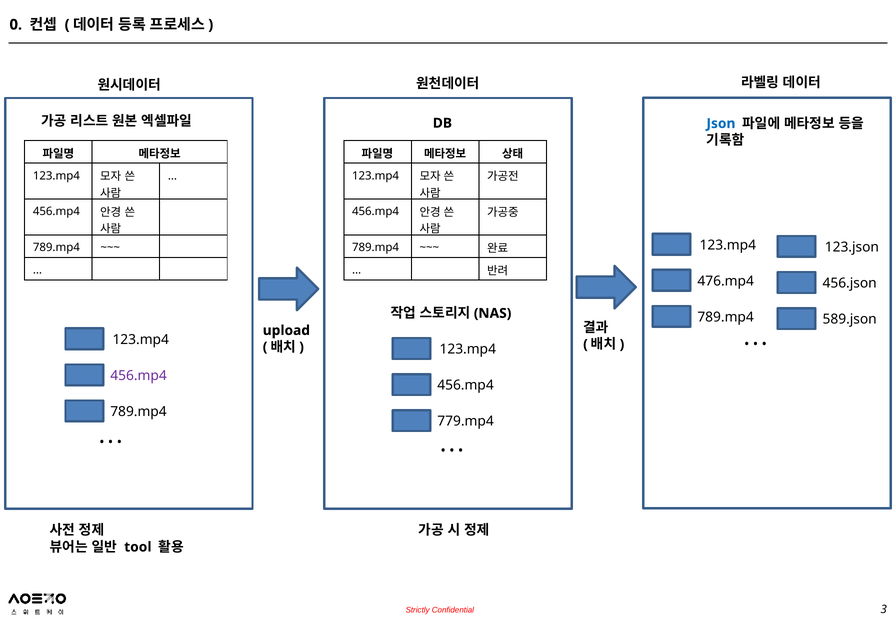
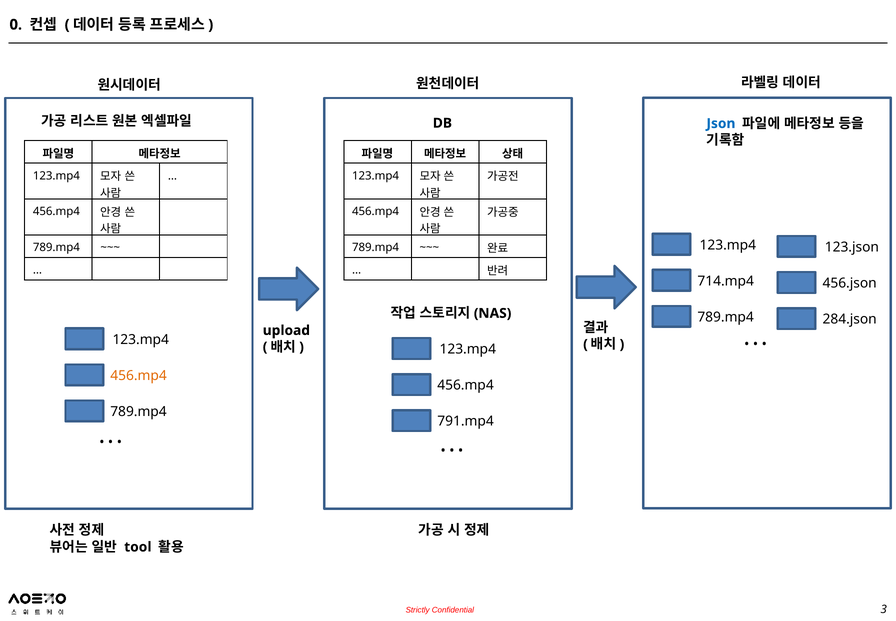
476.mp4: 476.mp4 -> 714.mp4 (726, 281)
589.json: 589.json -> 284.json (850, 319)
456.mp4 colour: purple -> orange (139, 375)
779.mp4: 779.mp4 -> 791.mp4 (466, 421)
